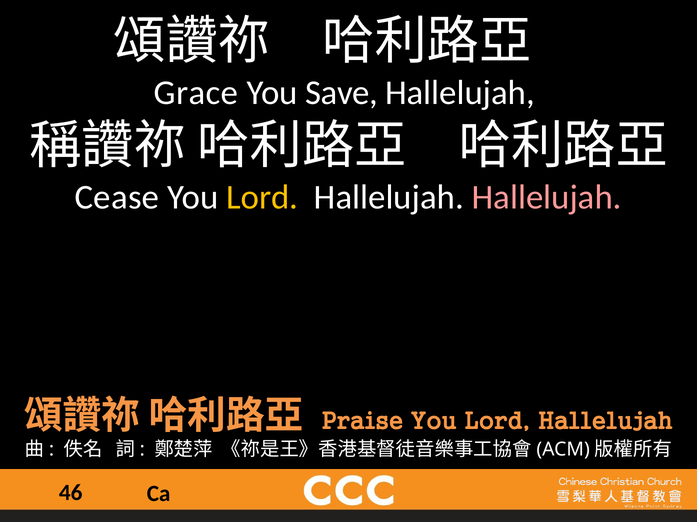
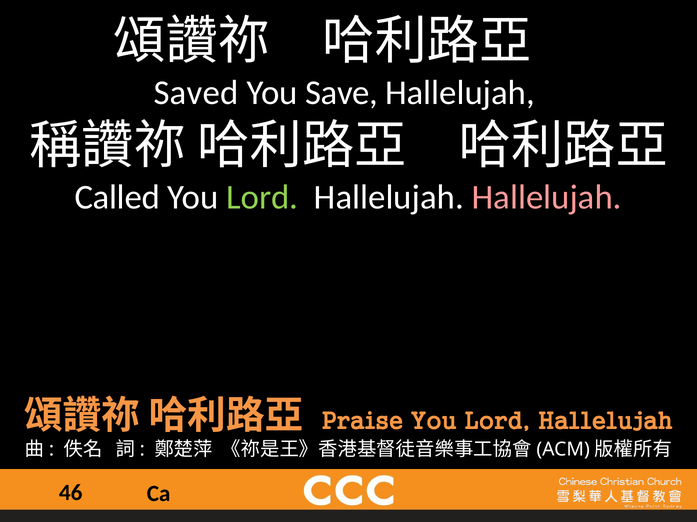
Grace: Grace -> Saved (196, 93)
Cease: Cease -> Called (117, 197)
Lord colour: yellow -> light green (262, 197)
